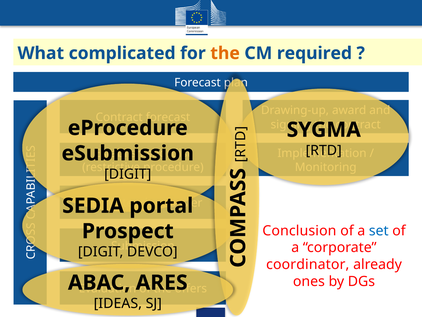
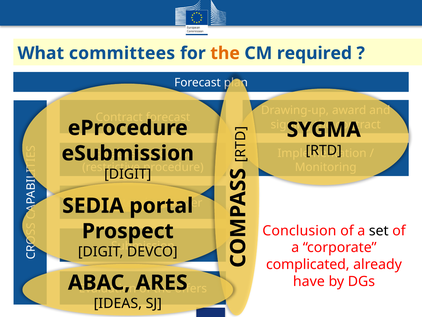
complicated: complicated -> committees (122, 53)
set colour: blue -> black (379, 230)
coordinator: coordinator -> complicated (308, 264)
ones: ones -> have (309, 281)
